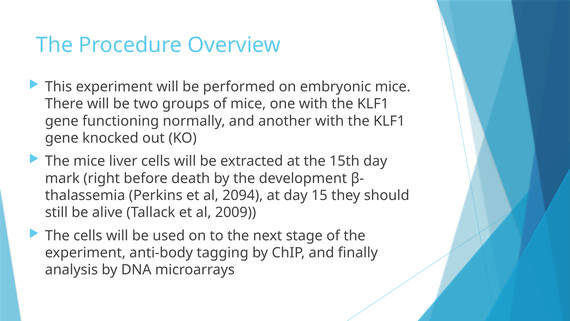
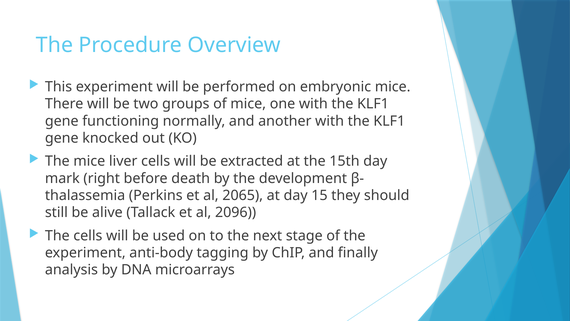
2094: 2094 -> 2065 (243, 195)
2009: 2009 -> 2096 (236, 212)
